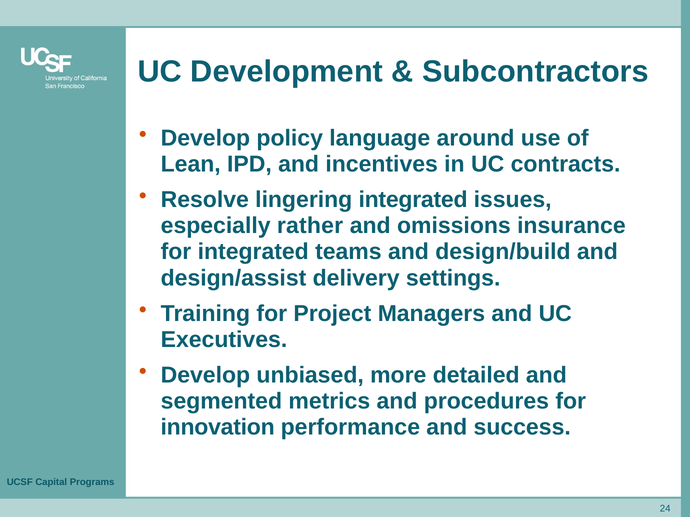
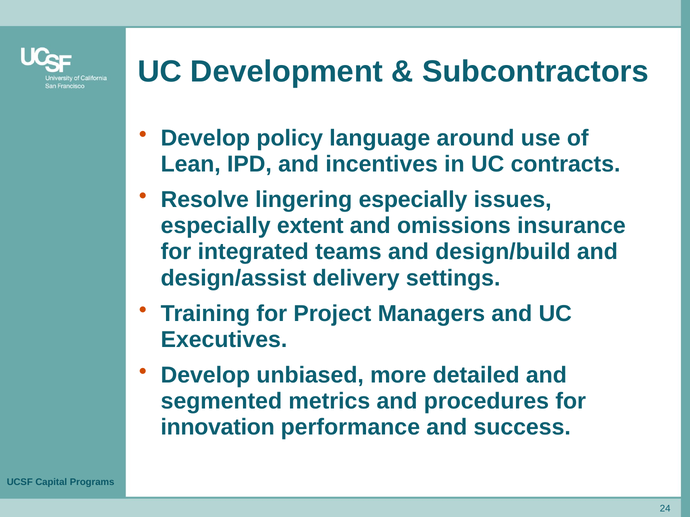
lingering integrated: integrated -> especially (413, 200)
rather: rather -> extent (310, 226)
